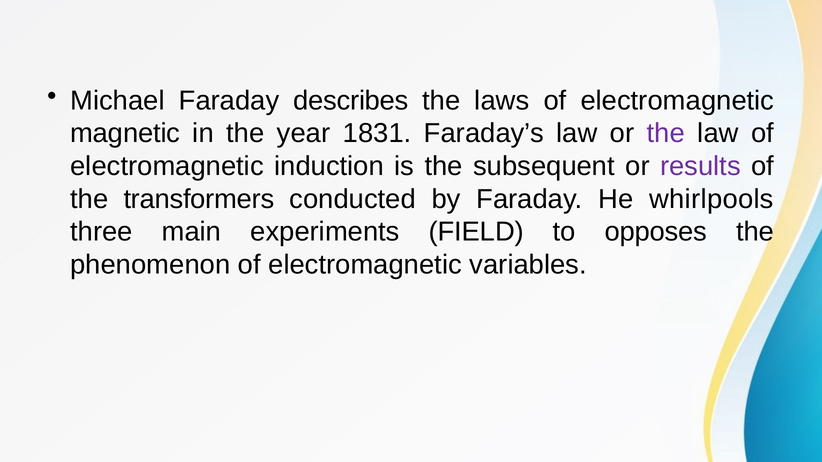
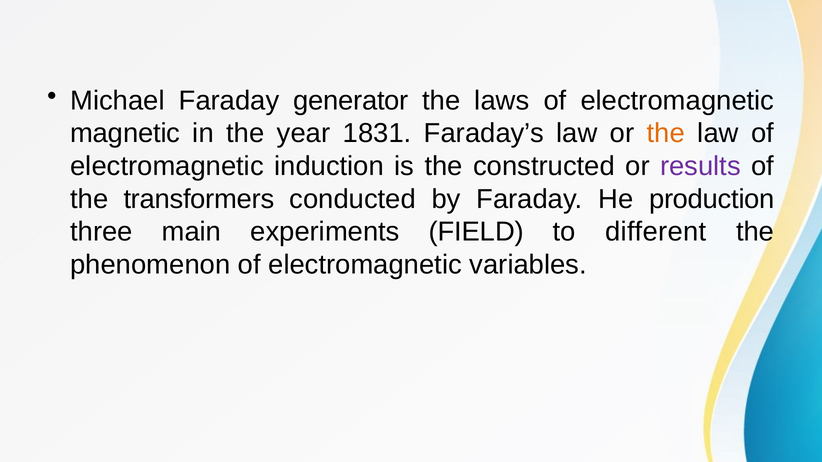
describes: describes -> generator (351, 101)
the colour: purple -> orange (666, 133)
subsequent: subsequent -> constructed (544, 166)
whirlpools: whirlpools -> production (712, 199)
opposes: opposes -> different (656, 232)
